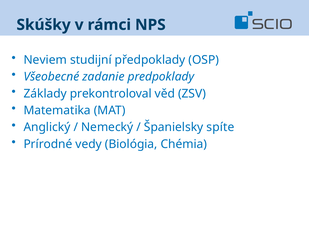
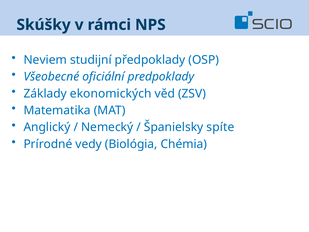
zadanie: zadanie -> oficiální (103, 77)
prekontroloval: prekontroloval -> ekonomických (111, 93)
